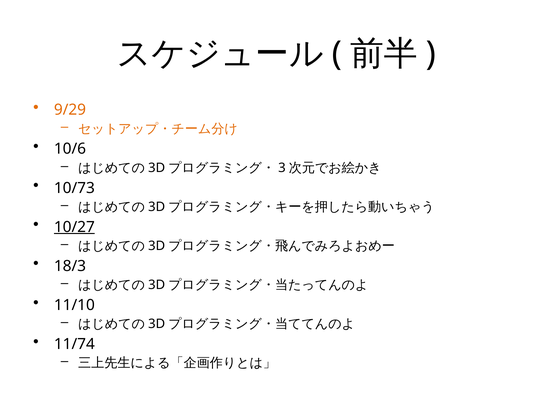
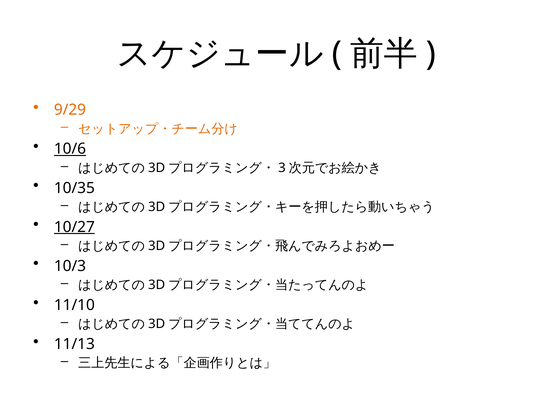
10/6 underline: none -> present (70, 149)
10/73: 10/73 -> 10/35 (74, 188)
18/3: 18/3 -> 10/3 (70, 266)
11/74: 11/74 -> 11/13 (74, 344)
